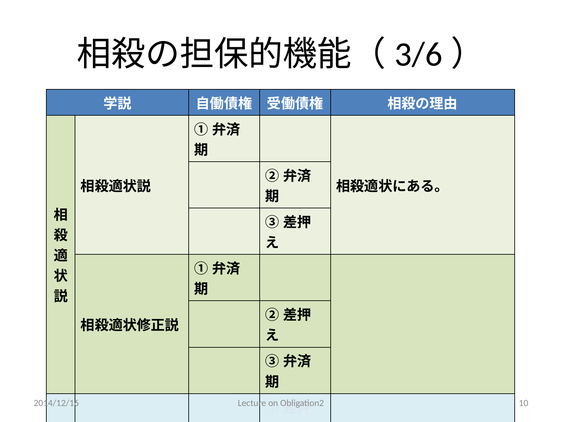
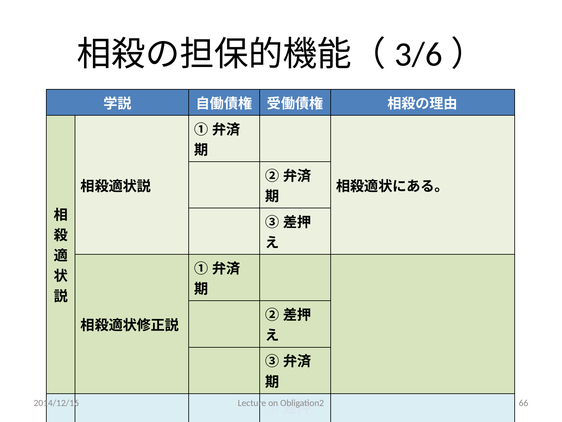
10: 10 -> 66 (524, 402)
